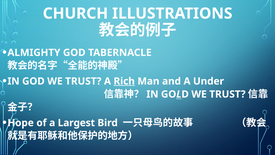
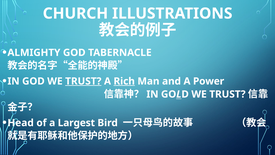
TRUST underline: none -> present (83, 81)
Under: Under -> Power (209, 81)
Hope: Hope -> Head (21, 123)
